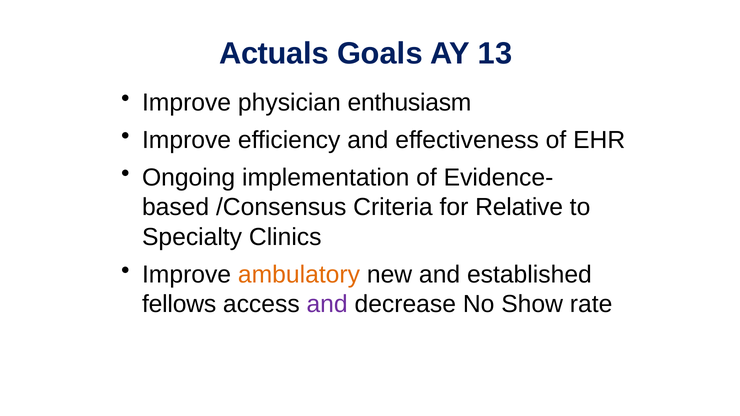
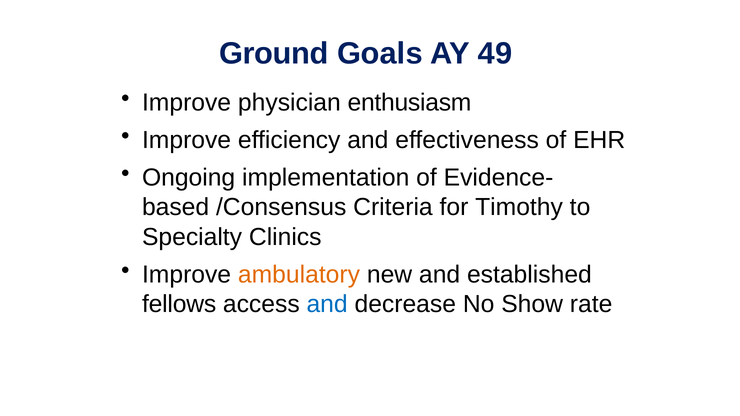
Actuals: Actuals -> Ground (274, 53)
13: 13 -> 49 (495, 53)
Relative: Relative -> Timothy (519, 207)
and colour: purple -> blue (327, 304)
